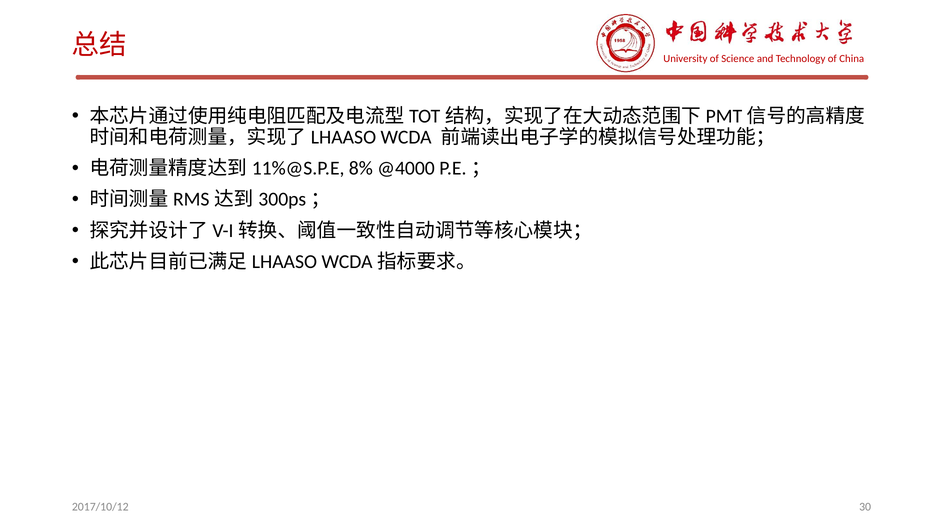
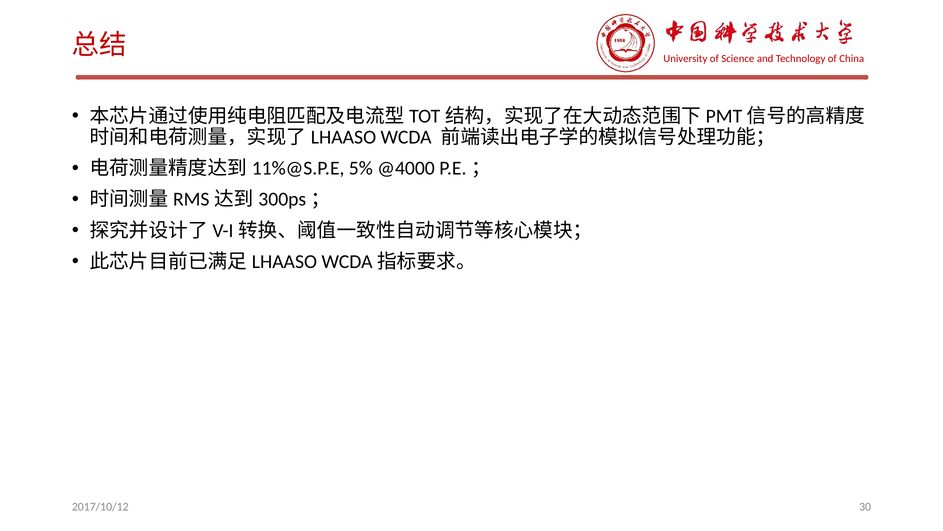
8%: 8% -> 5% (361, 168)
